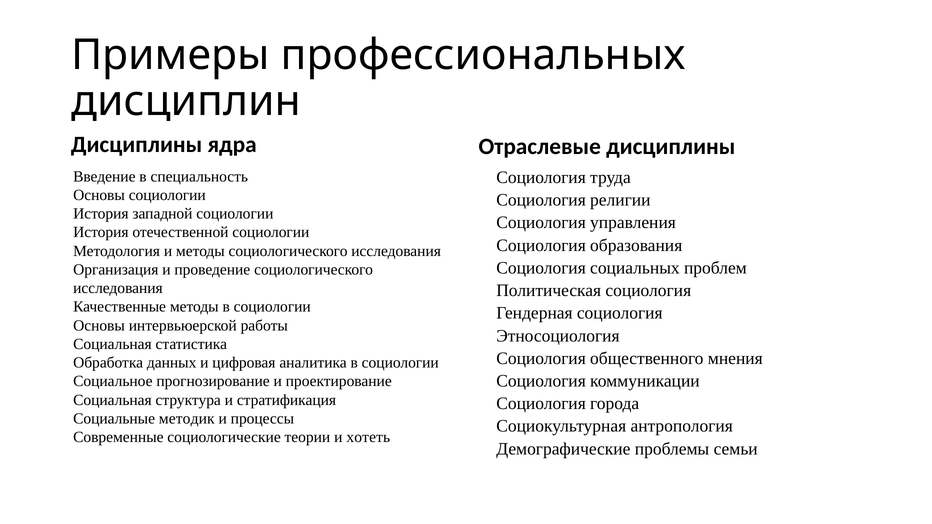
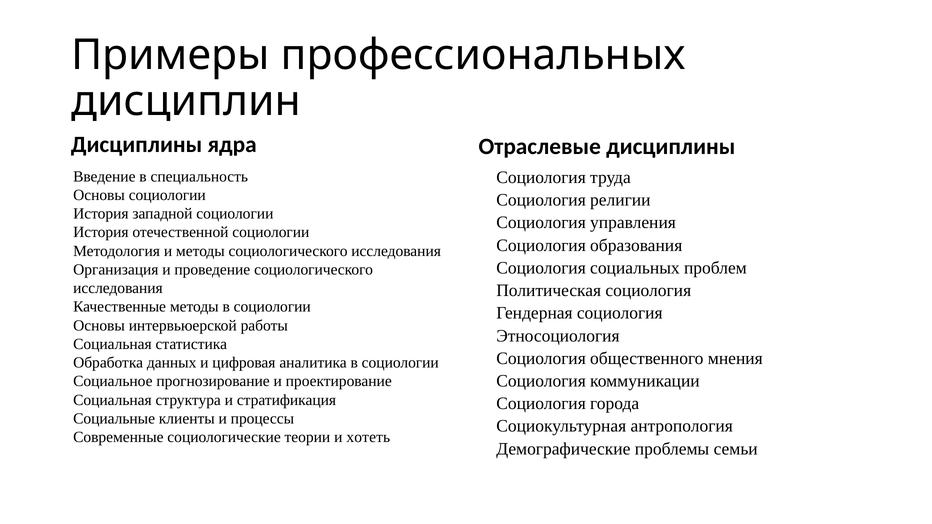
методик: методик -> клиенты (187, 419)
